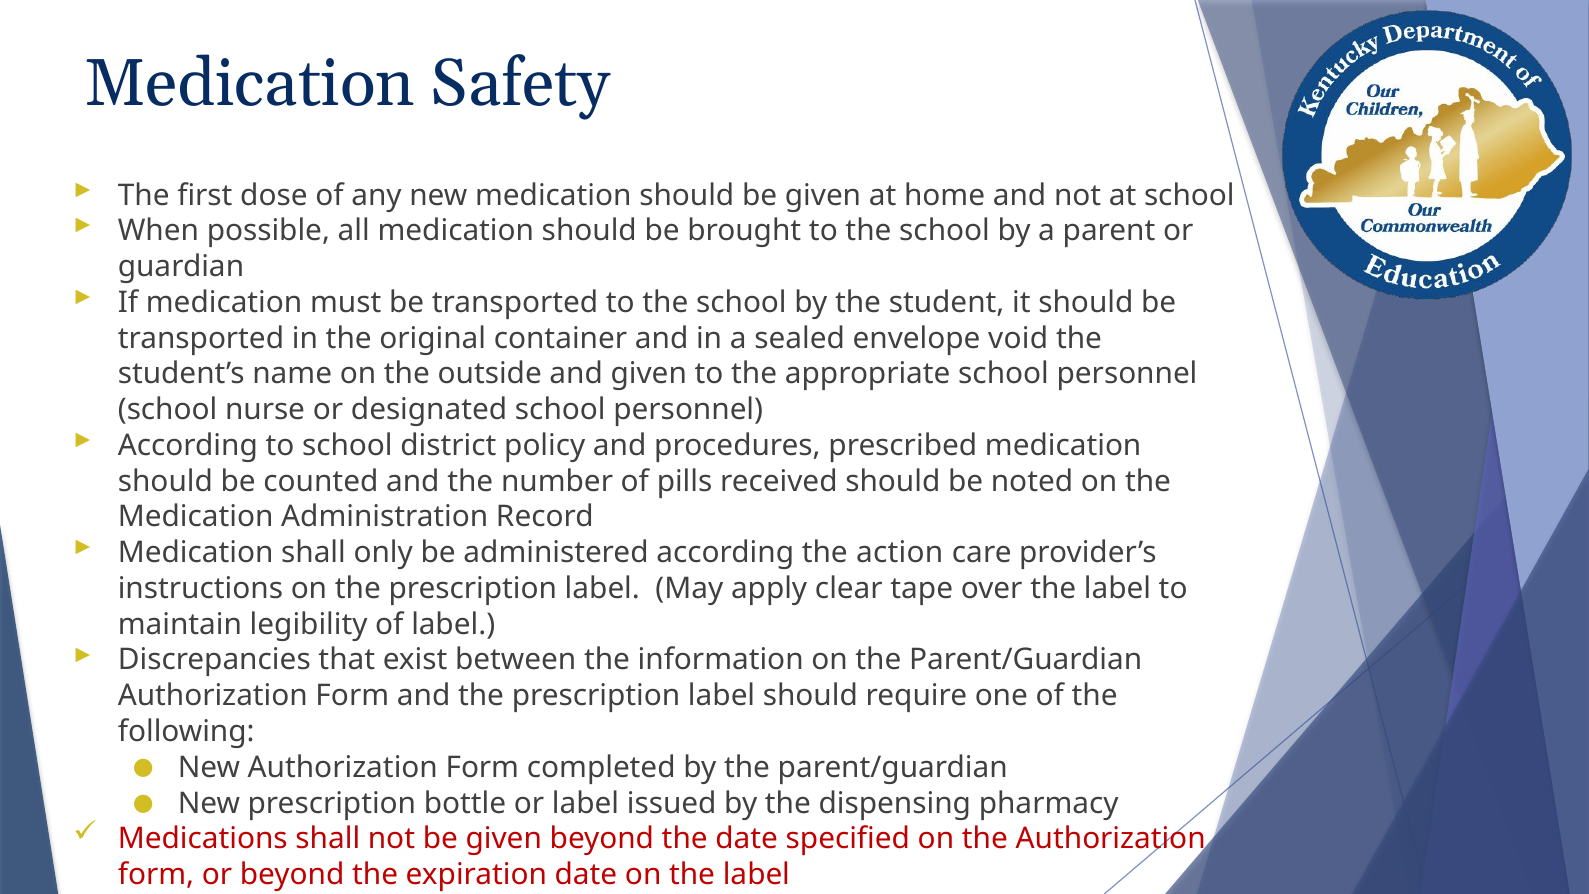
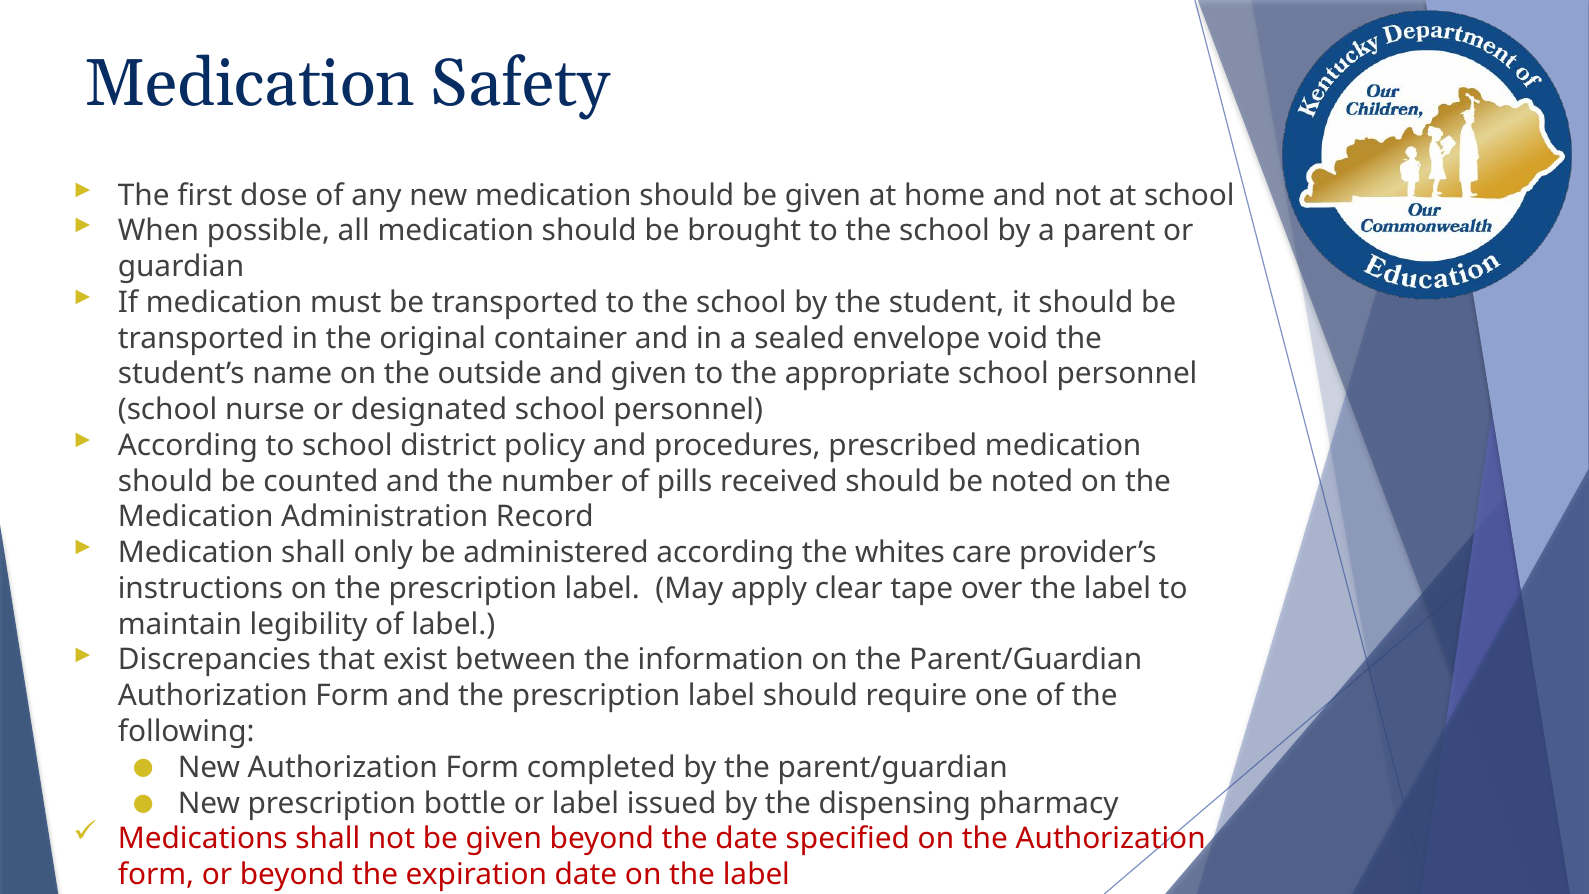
action: action -> whites (900, 553)
